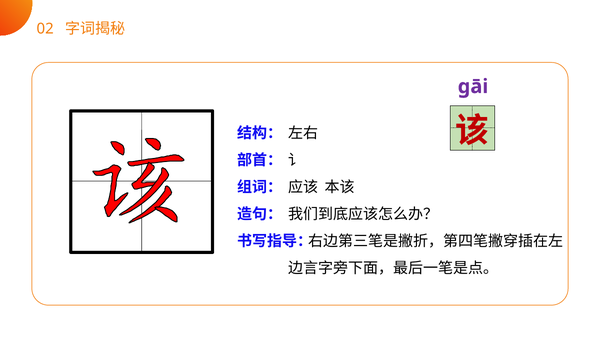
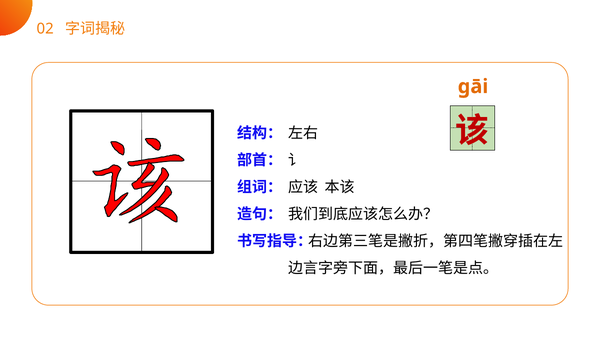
ɡāi colour: purple -> orange (473, 87)
